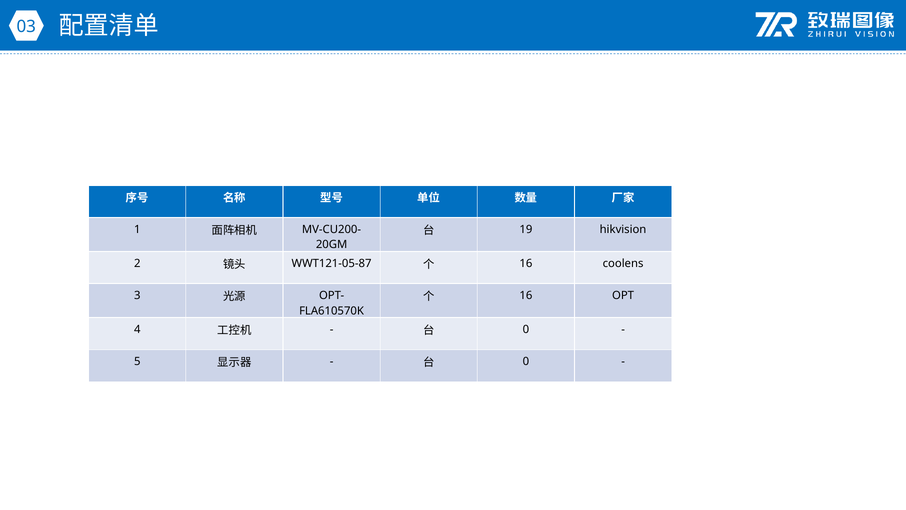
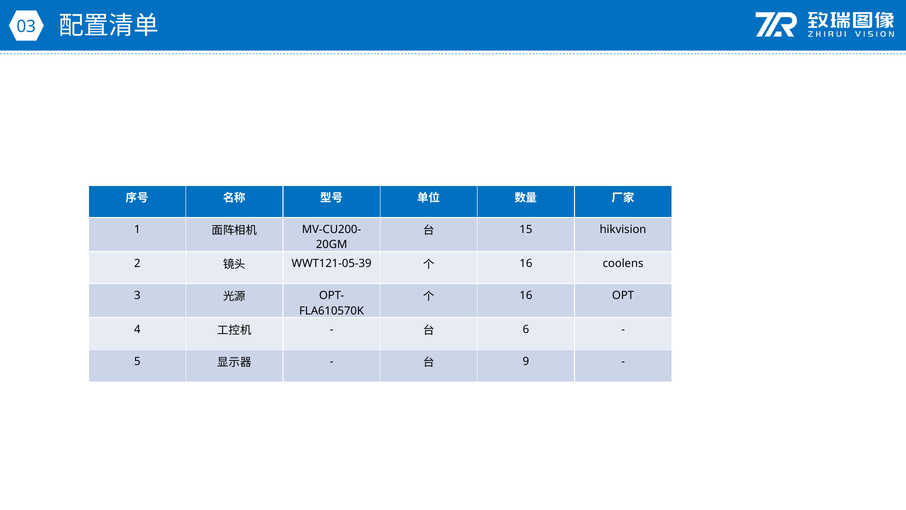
19: 19 -> 15 (526, 229)
WWT121-05-87: WWT121-05-87 -> WWT121-05-39 (332, 263)
0: 0 -> 6 (526, 329)
0: 0 -> 9 (526, 361)
